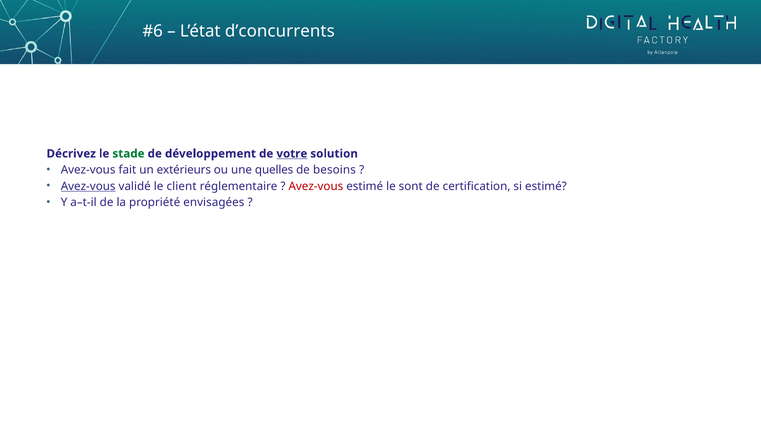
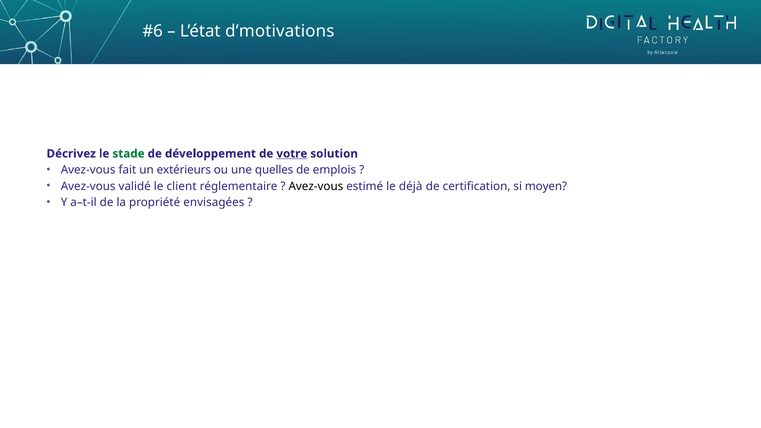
d’concurrents: d’concurrents -> d’motivations (280, 31)
besoins: besoins -> emplois (335, 170)
Avez-vous underline: present -> none (88, 186)
Avez-vous colour: red -> black (316, 186)
sont: sont -> déjà (411, 186)
si estimé: estimé -> moyen (546, 186)
